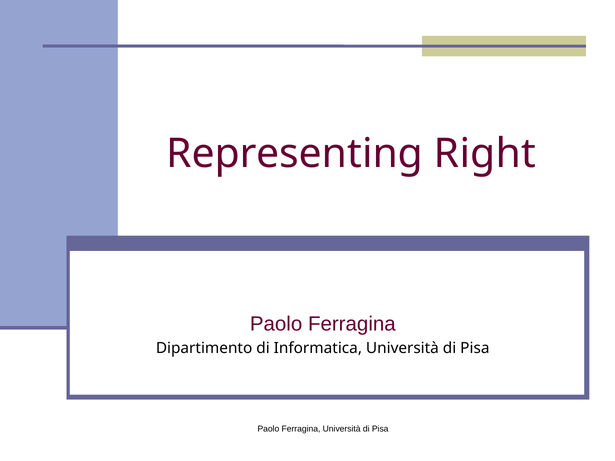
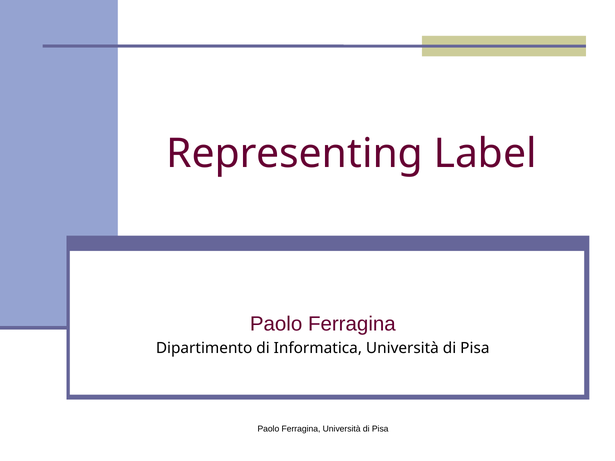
Right: Right -> Label (485, 154)
